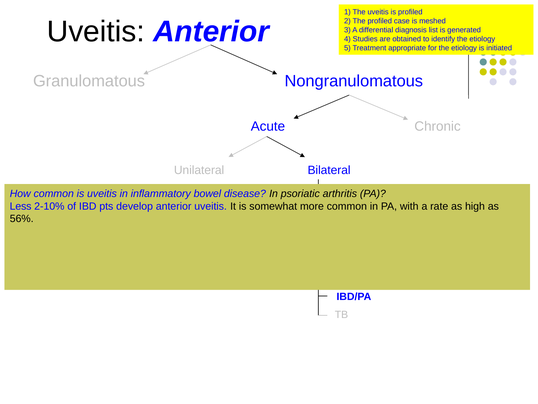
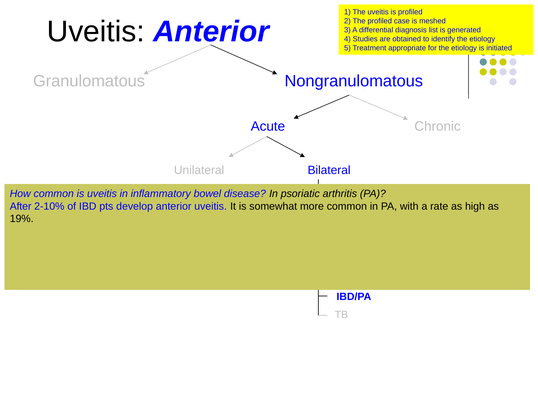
Less: Less -> After (21, 206)
56%: 56% -> 19% (22, 219)
